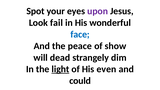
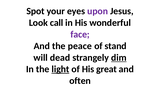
fail: fail -> call (57, 23)
face colour: blue -> purple (80, 34)
show: show -> stand (116, 46)
dim underline: none -> present (119, 58)
even: even -> great (107, 69)
could: could -> often (80, 81)
